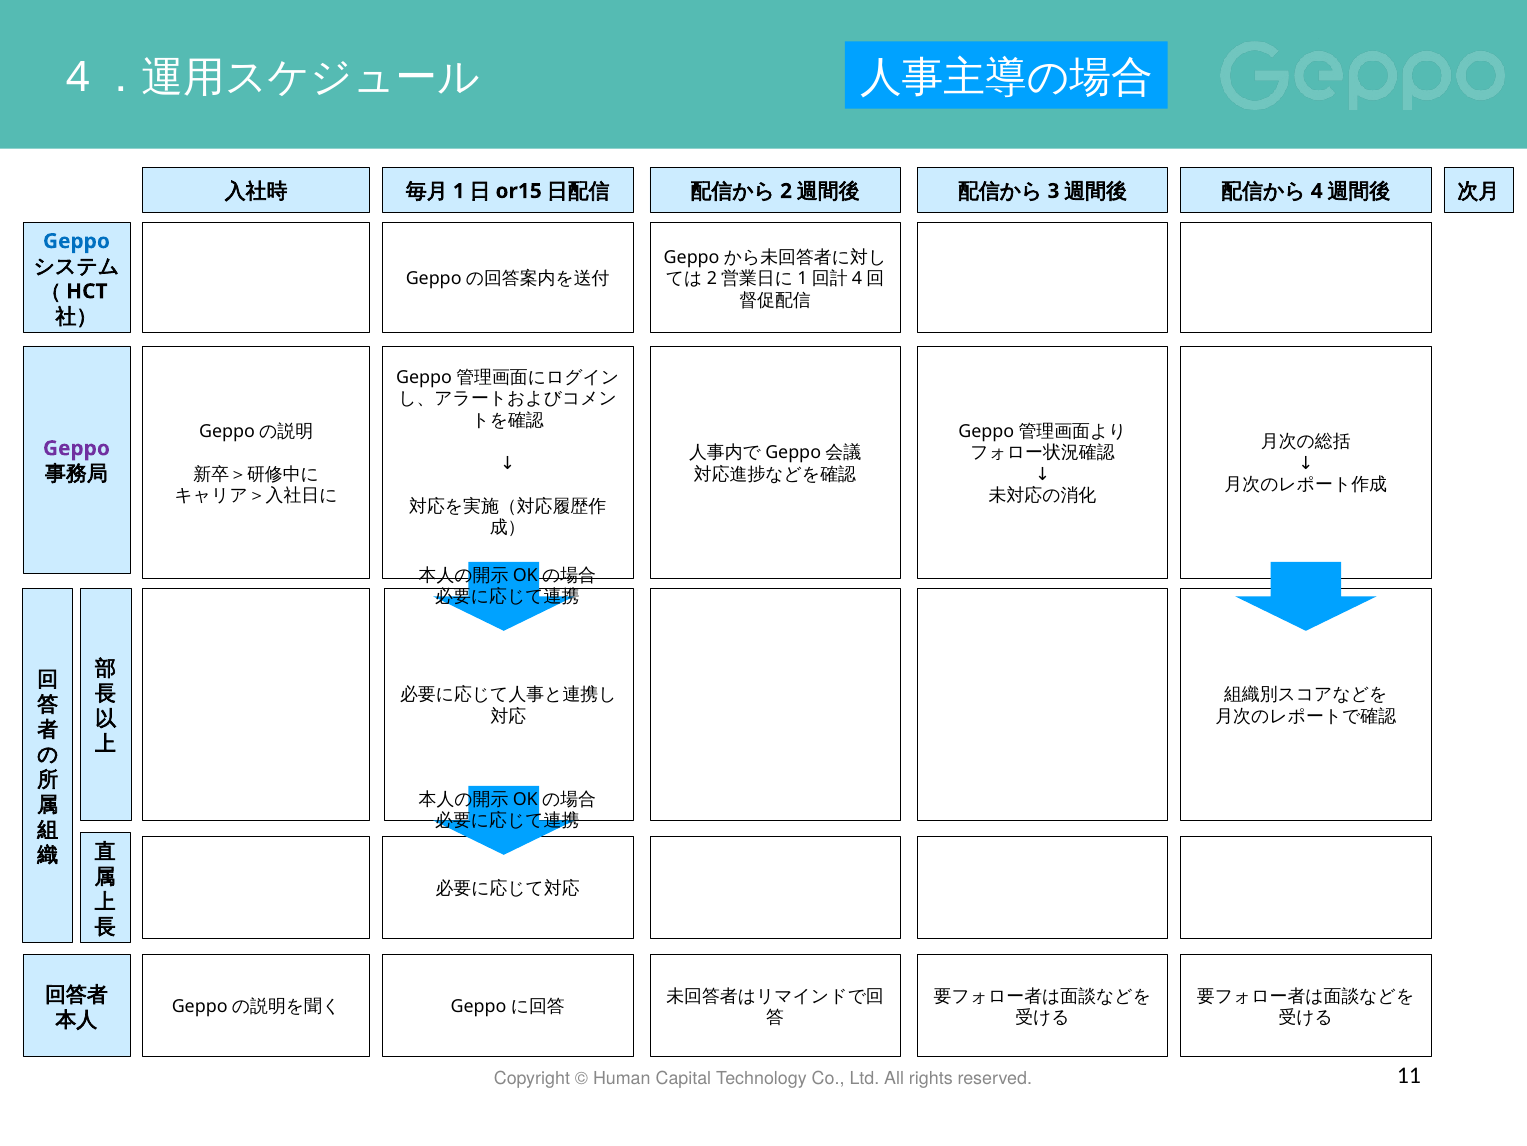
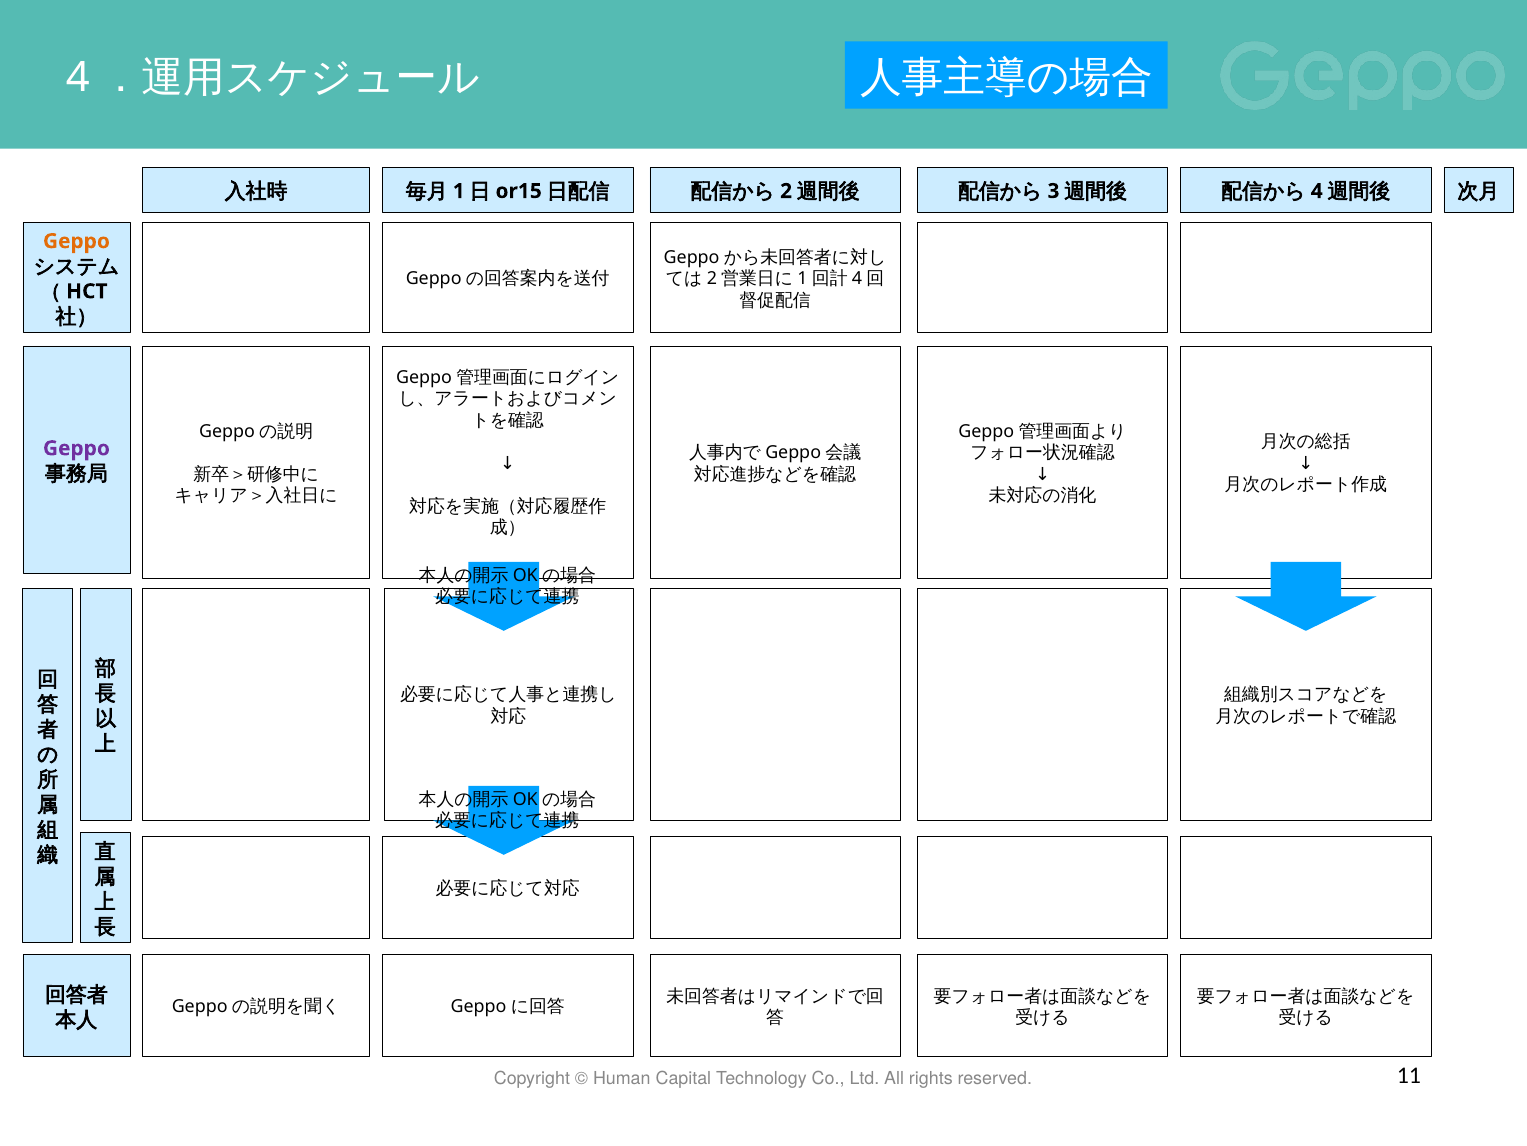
Geppo colour: blue -> orange (76, 241)
